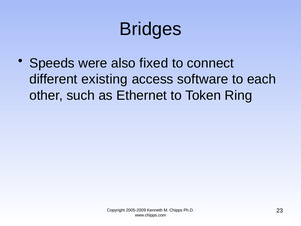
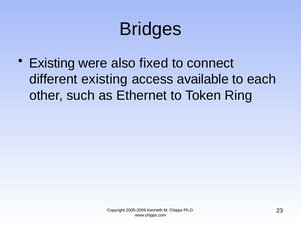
Speeds: Speeds -> Existing (52, 63)
software: software -> available (203, 79)
